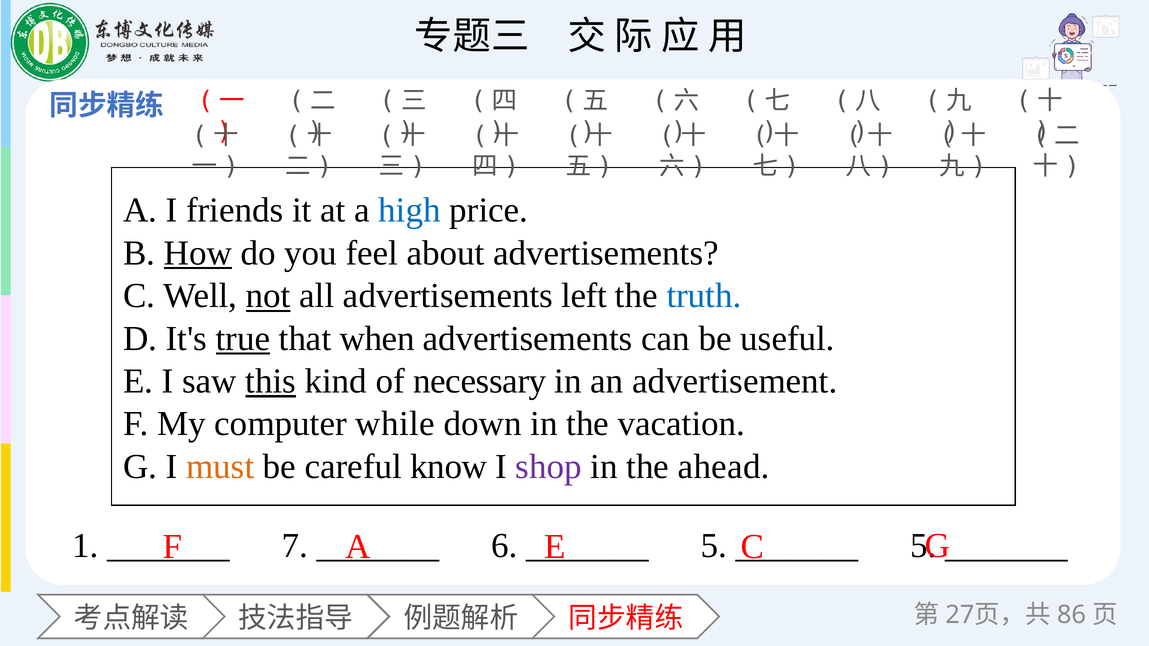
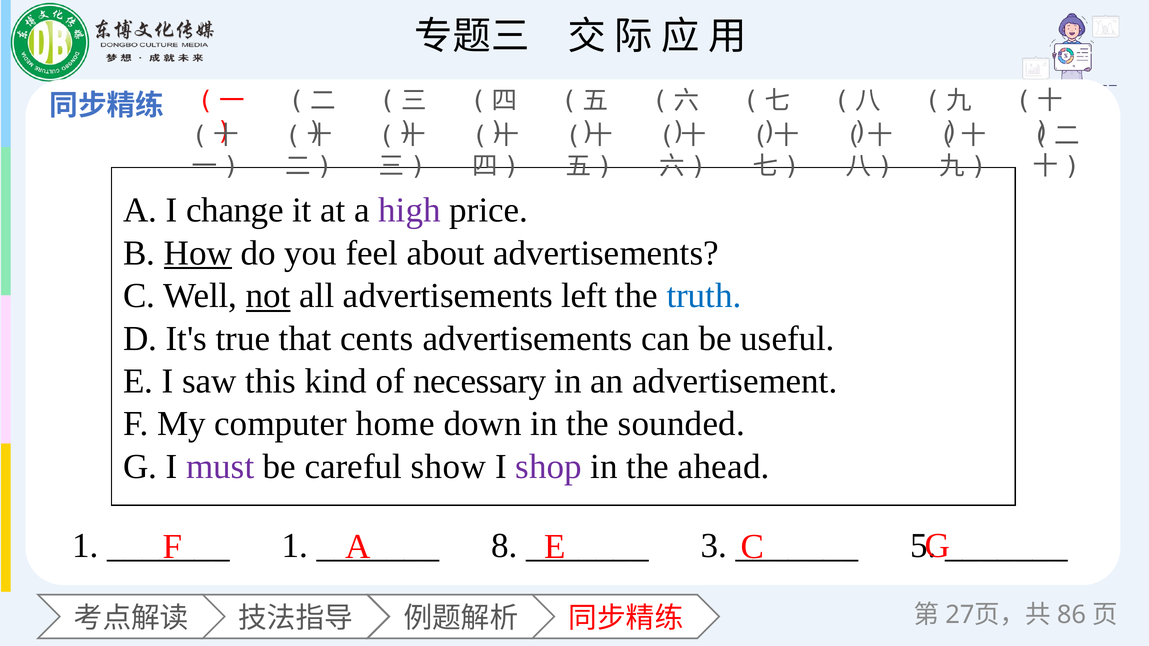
friends: friends -> change (235, 211)
high colour: blue -> purple (410, 211)
true underline: present -> none (243, 339)
when: when -> cents (377, 339)
this underline: present -> none (271, 381)
while: while -> home (395, 424)
vacation: vacation -> sounded (681, 424)
must colour: orange -> purple (220, 467)
know: know -> show (448, 467)
7: 7 -> 1 (295, 546)
6: 6 -> 8 (504, 546)
5: 5 -> 3 (714, 546)
